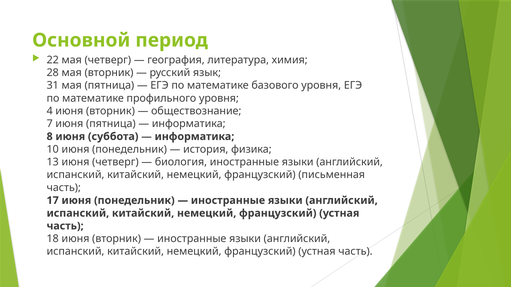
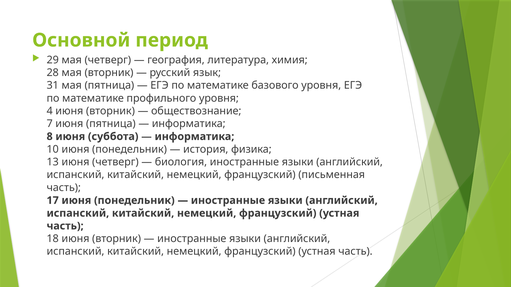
22: 22 -> 29 (53, 60)
